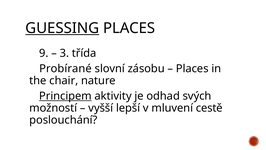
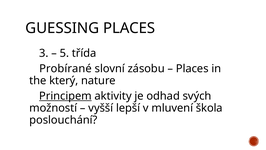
GUESSING underline: present -> none (62, 28)
9: 9 -> 3 (44, 53)
3: 3 -> 5 (64, 53)
chair: chair -> který (64, 80)
cestě: cestě -> škola (209, 108)
